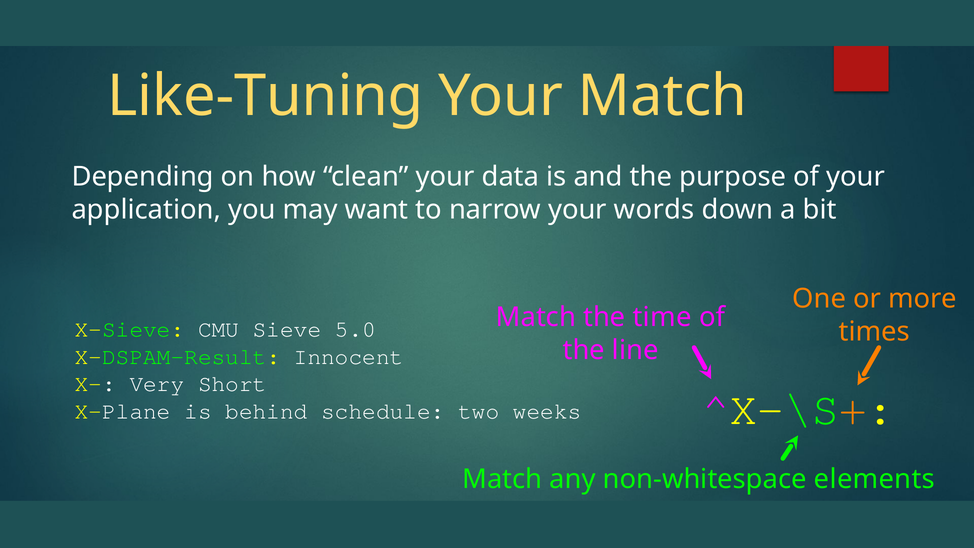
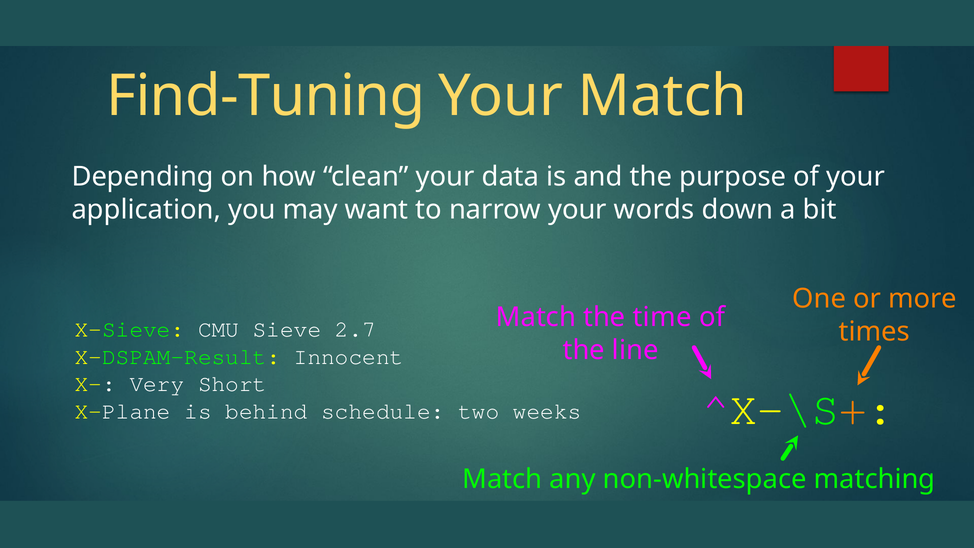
Like-Tuning: Like-Tuning -> Find-Tuning (266, 96)
5.0: 5.0 -> 2.7 (355, 329)
elements: elements -> matching (875, 479)
